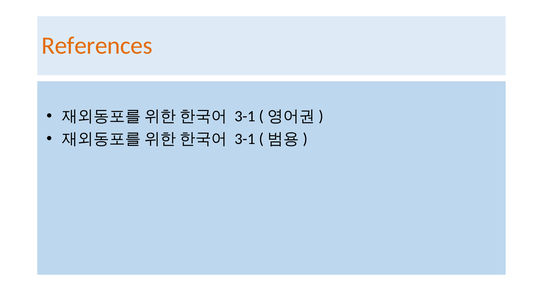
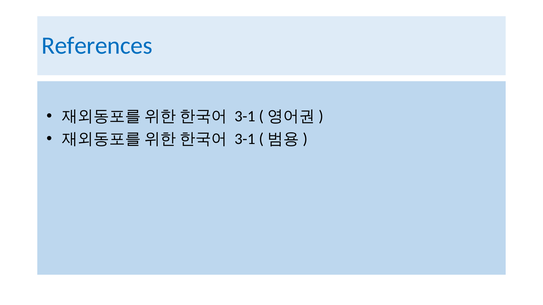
References colour: orange -> blue (97, 46)
